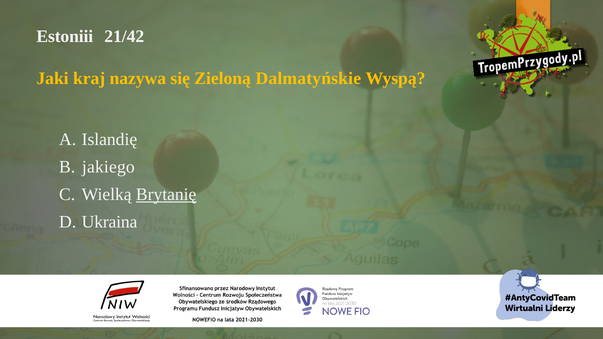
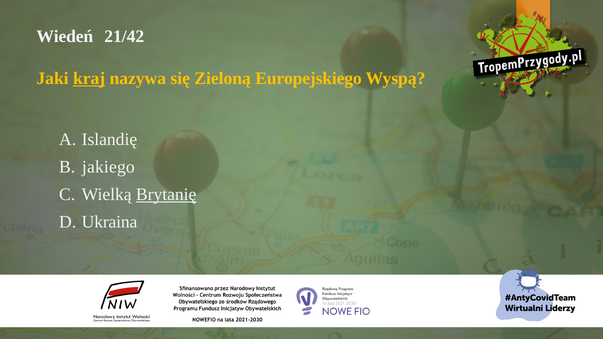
Estoniii: Estoniii -> Wiedeń (65, 36)
kraj underline: none -> present (89, 79)
Dalmatyńskie: Dalmatyńskie -> Europejskiego (308, 79)
